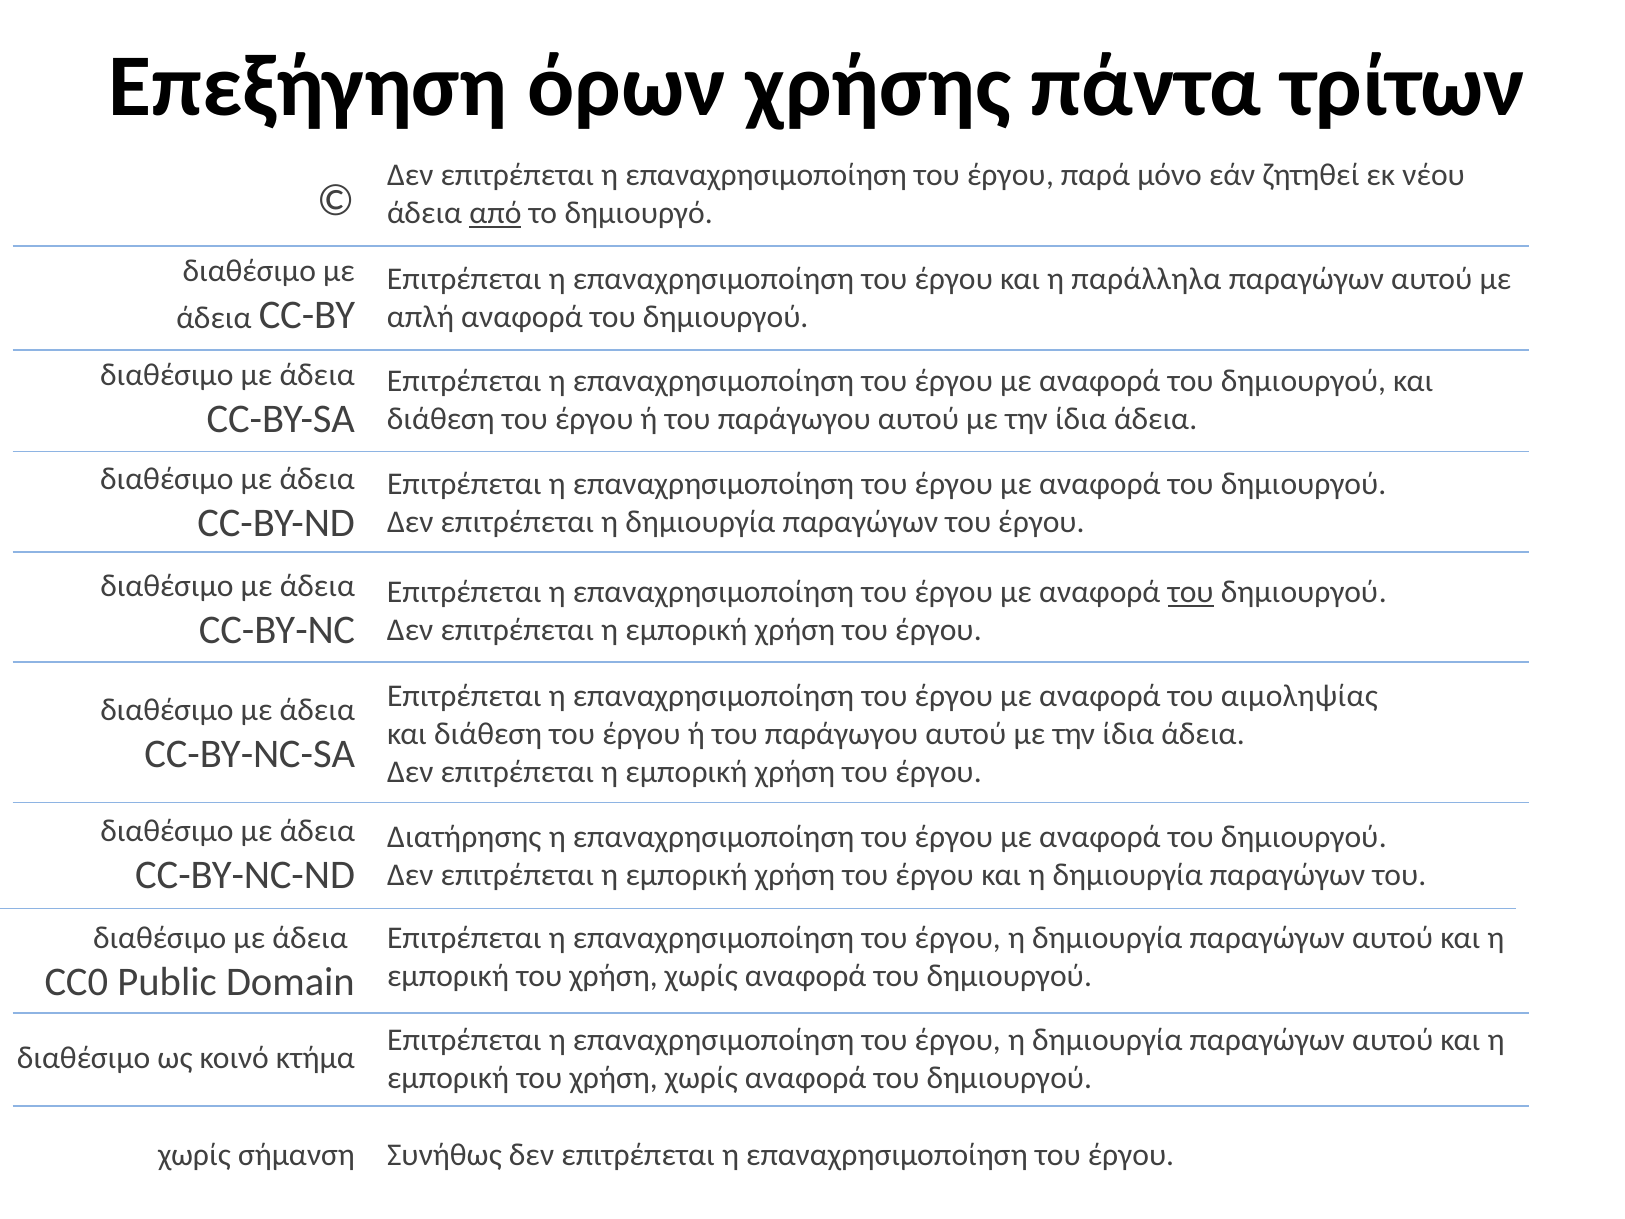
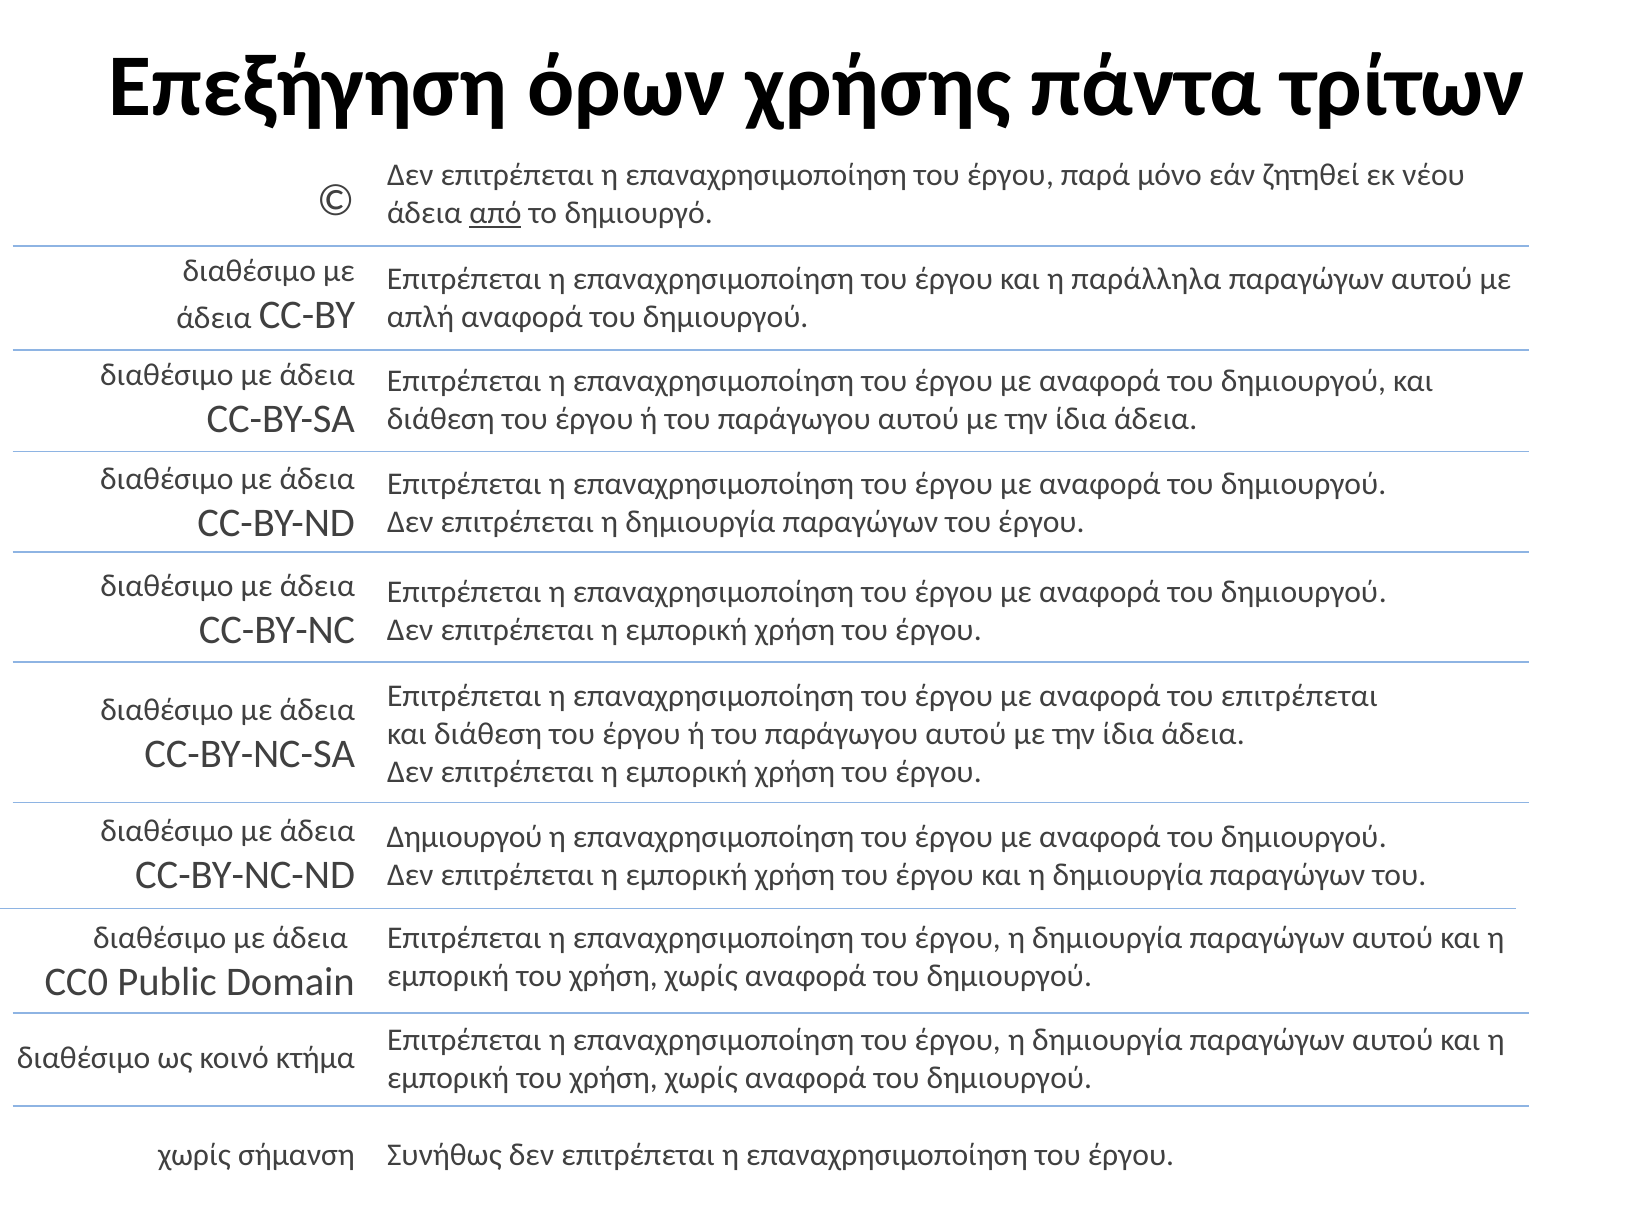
του underline: present -> none (1191, 592)
του αιμοληψίας: αιμοληψίας -> επιτρέπεται (1299, 696)
Διατήρησης: Διατήρησης -> Δημιουργού (464, 837)
